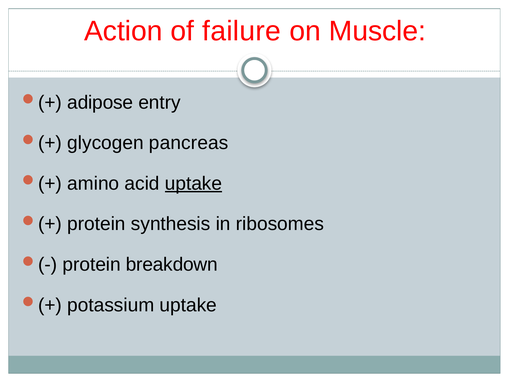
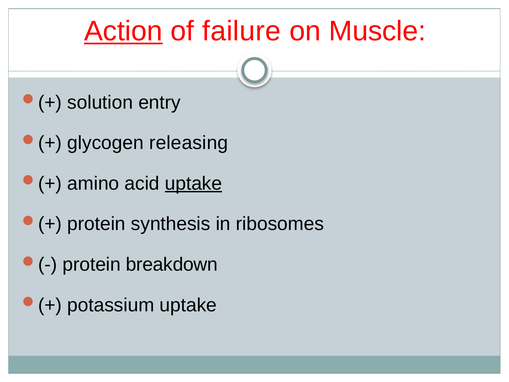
Action underline: none -> present (123, 31)
adipose: adipose -> solution (100, 102)
pancreas: pancreas -> releasing (189, 143)
